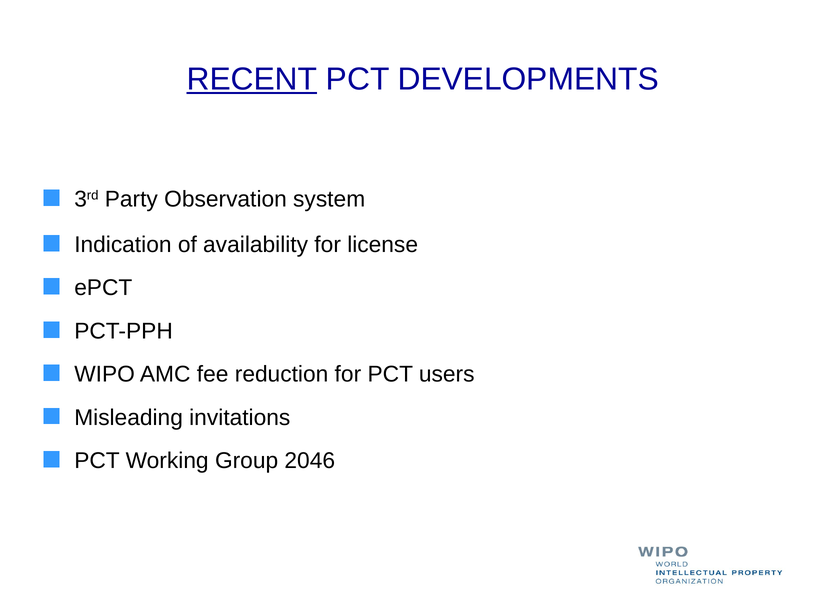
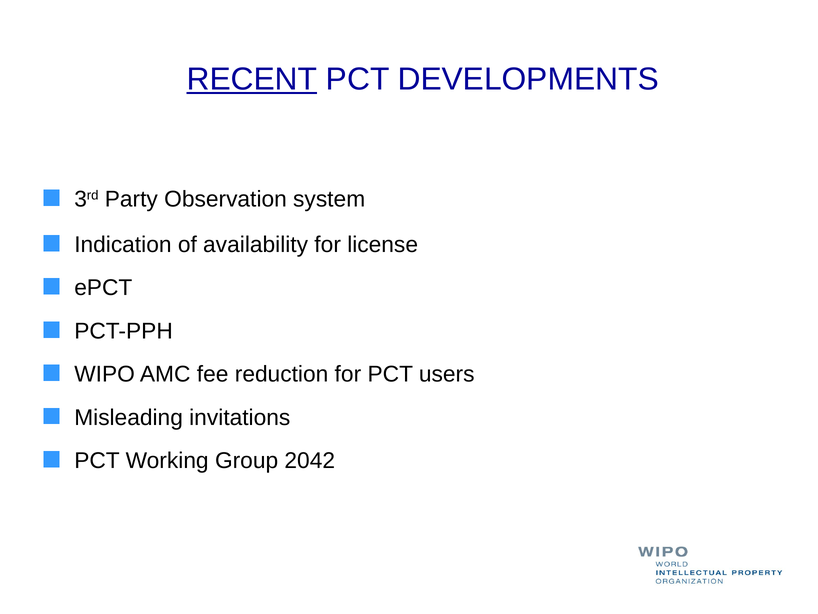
2046: 2046 -> 2042 (310, 460)
